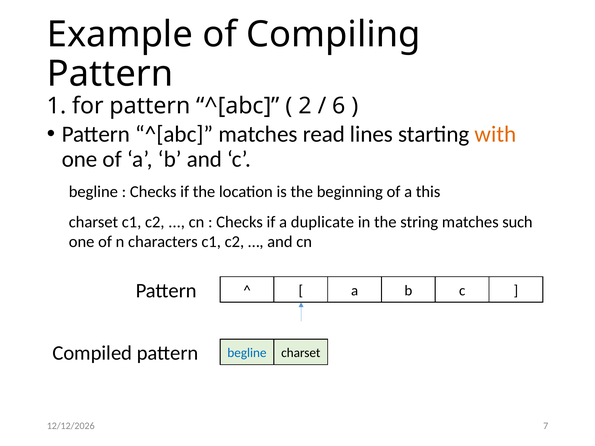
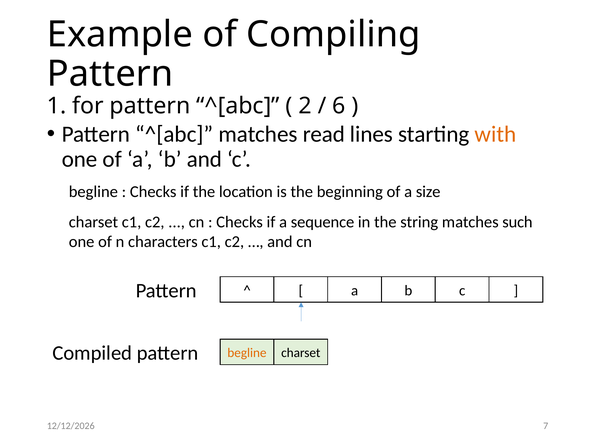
this: this -> size (428, 192)
duplicate: duplicate -> sequence (323, 222)
begline colour: blue -> orange (247, 353)
